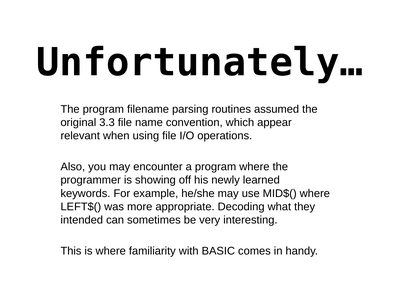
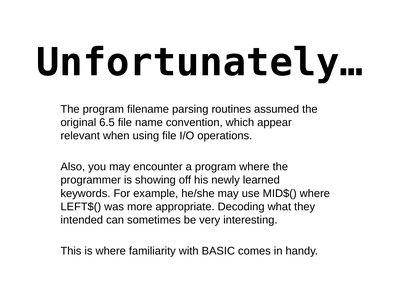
3.3: 3.3 -> 6.5 (107, 123)
